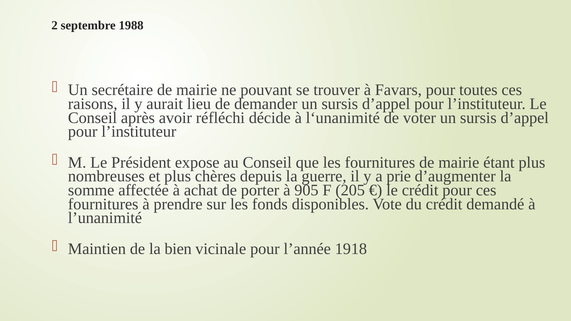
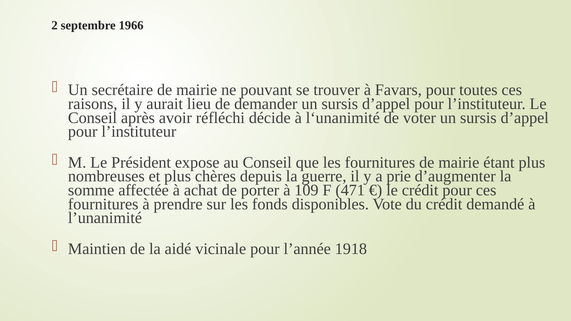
1988: 1988 -> 1966 (131, 25)
905: 905 -> 109 (306, 190)
205: 205 -> 471 (350, 190)
bien: bien -> aidé (178, 249)
